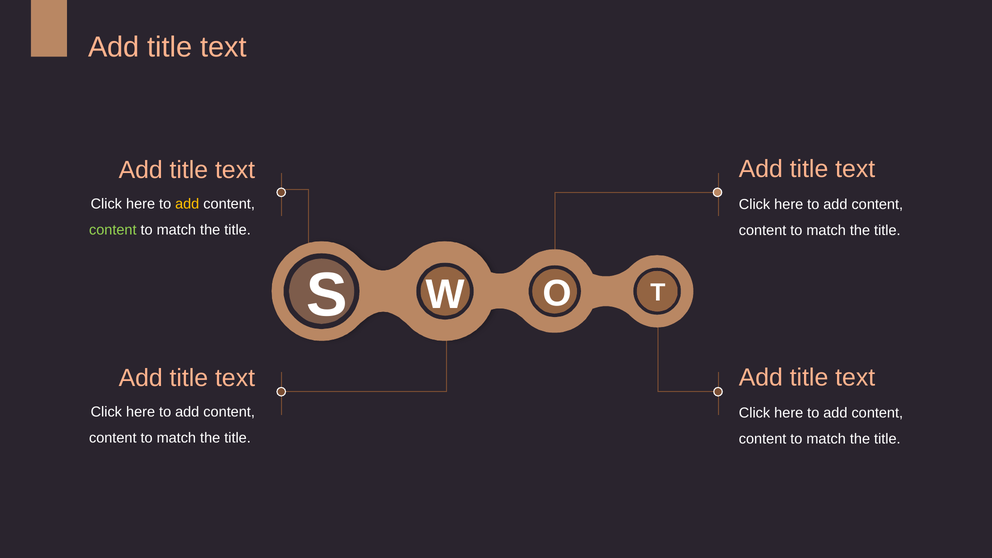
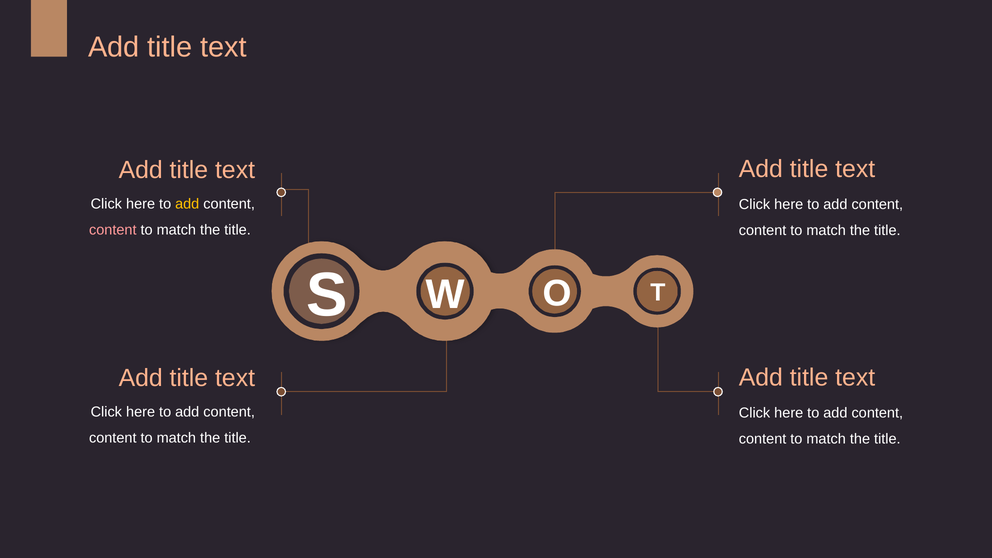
content colour: light green -> pink (113, 230)
